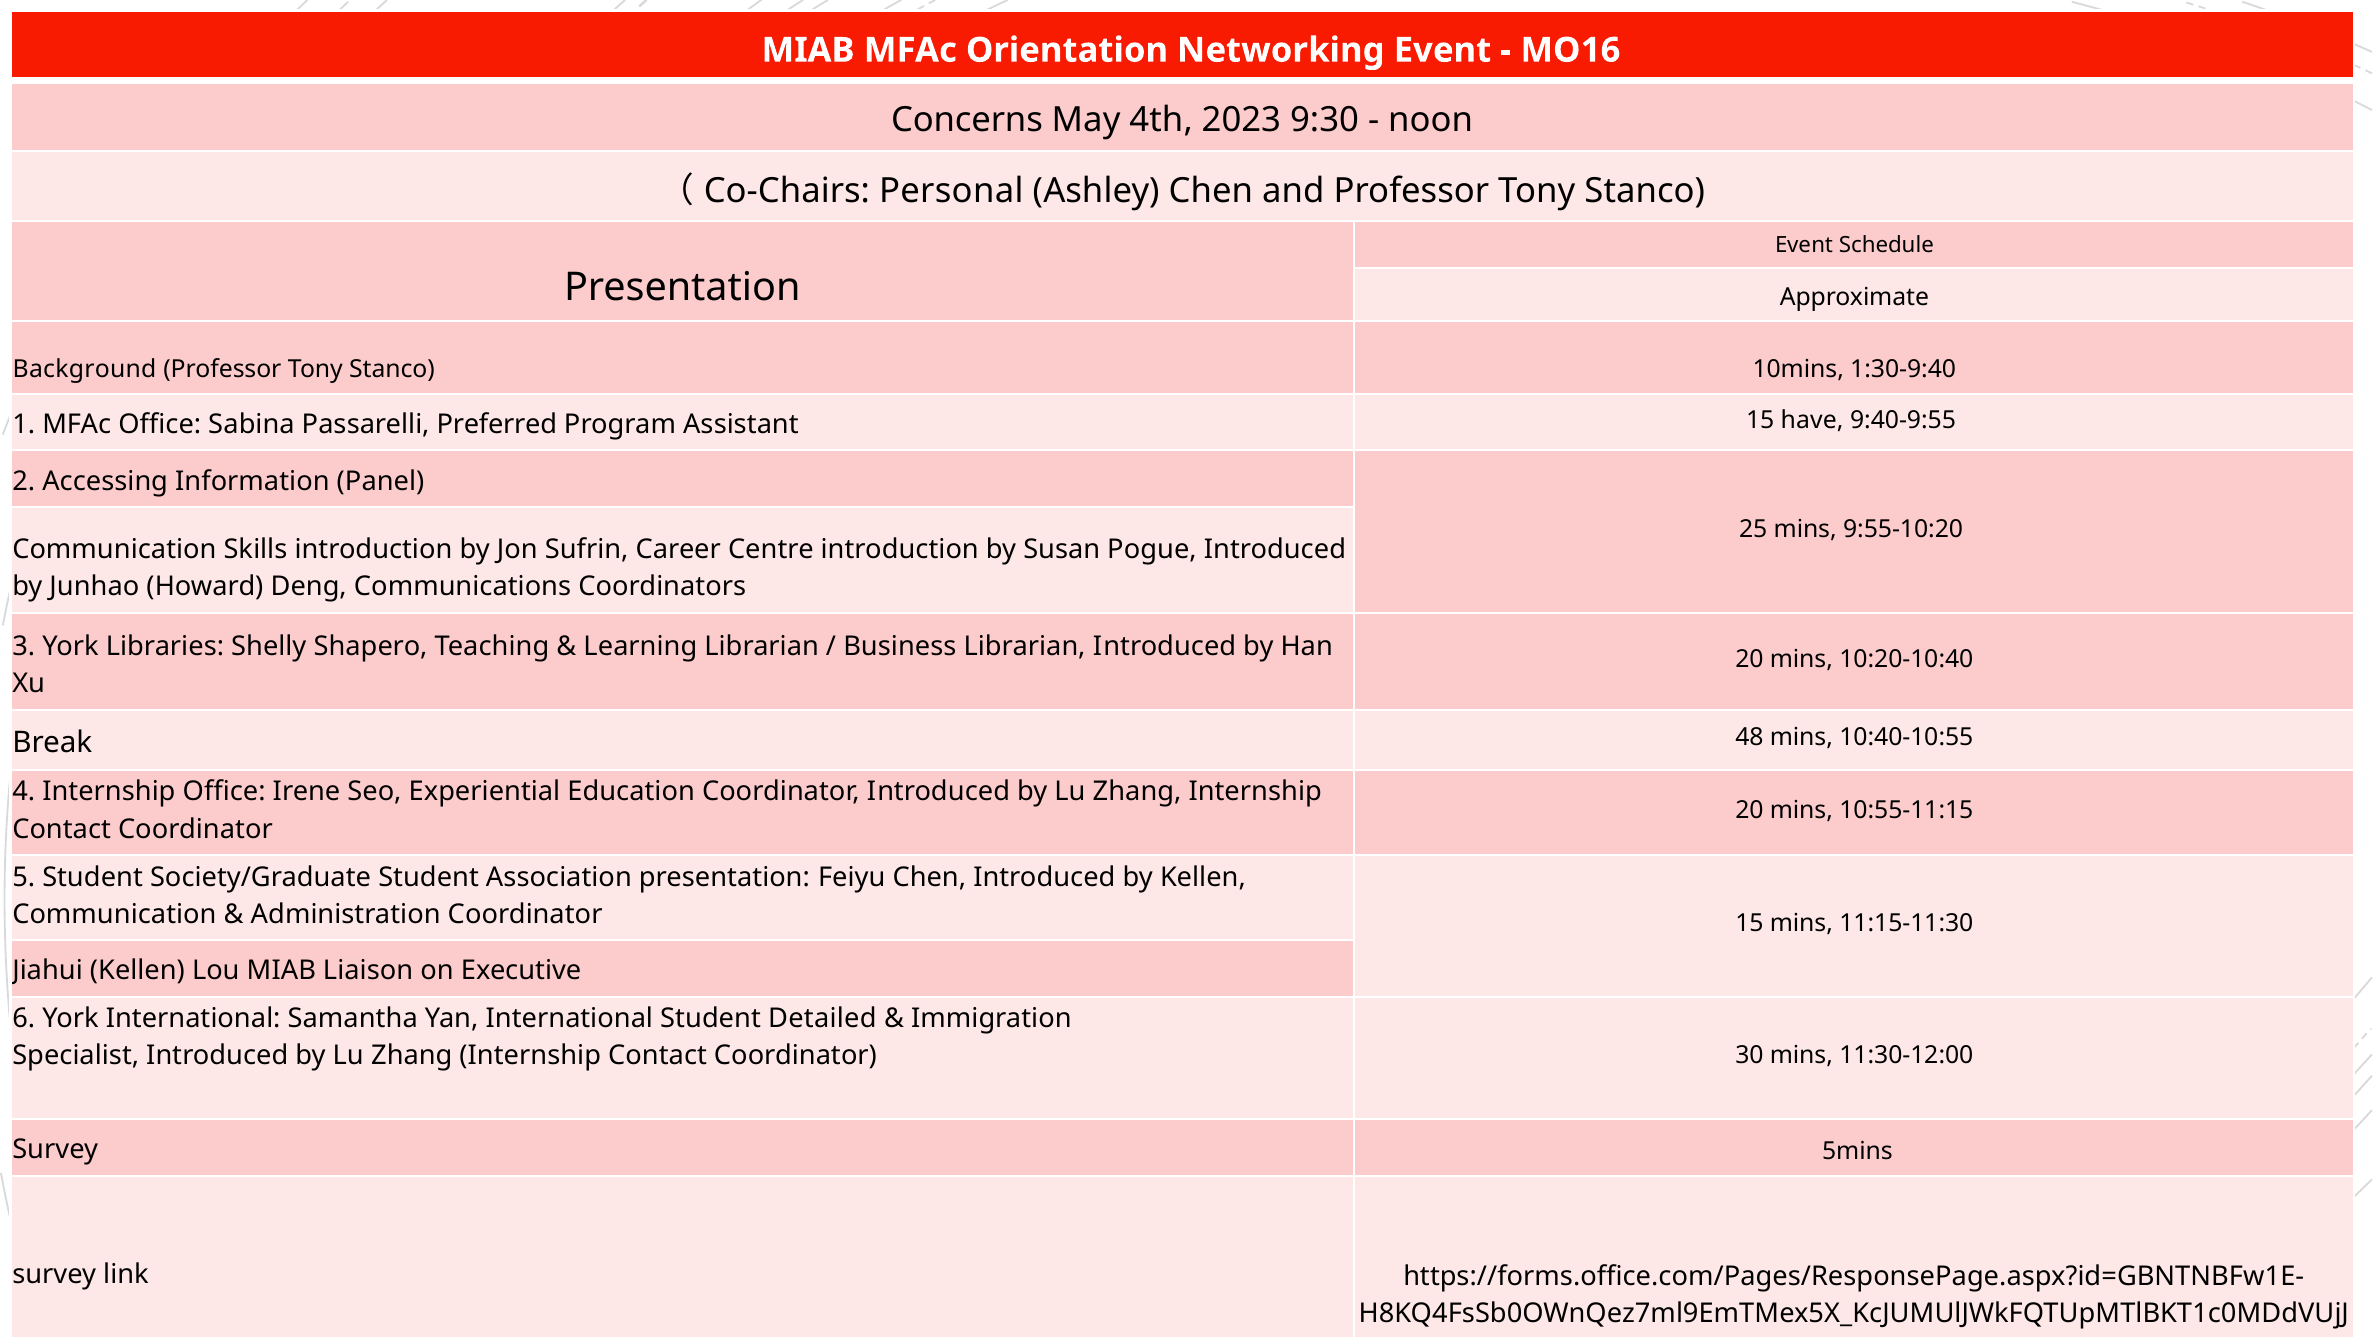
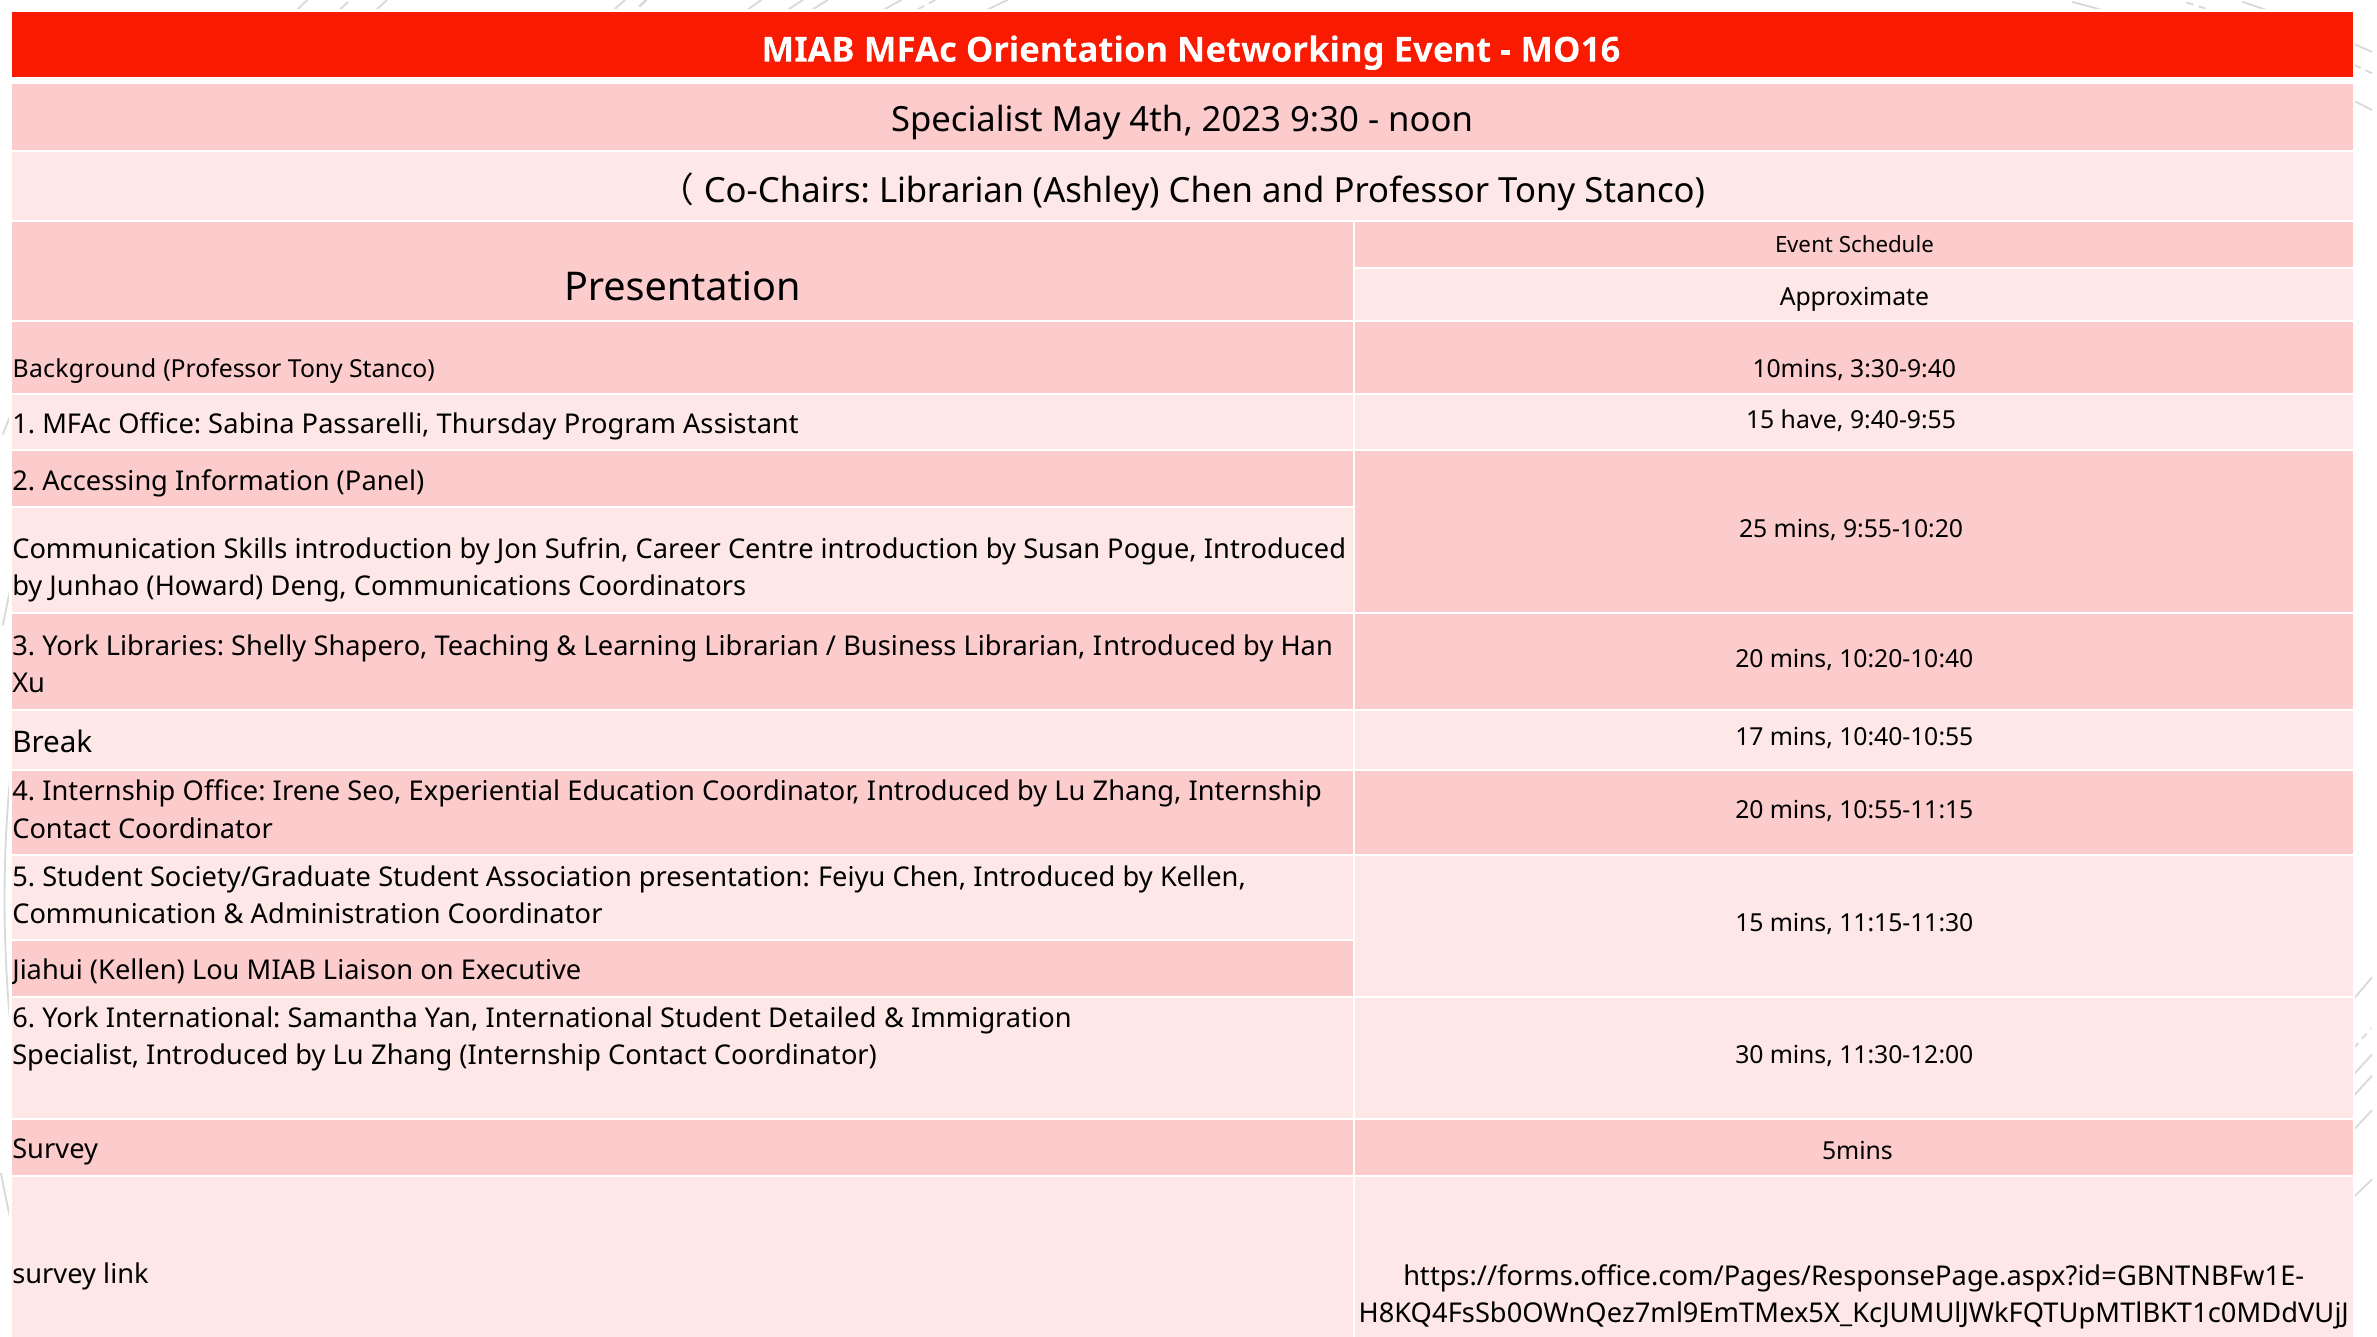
Concerns: Concerns -> Specialist (967, 120)
Personal: Personal -> Librarian (952, 191)
1:30-9:40: 1:30-9:40 -> 3:30-9:40 (1903, 369)
Preferred: Preferred -> Thursday (497, 425)
48: 48 -> 17 (1749, 738)
